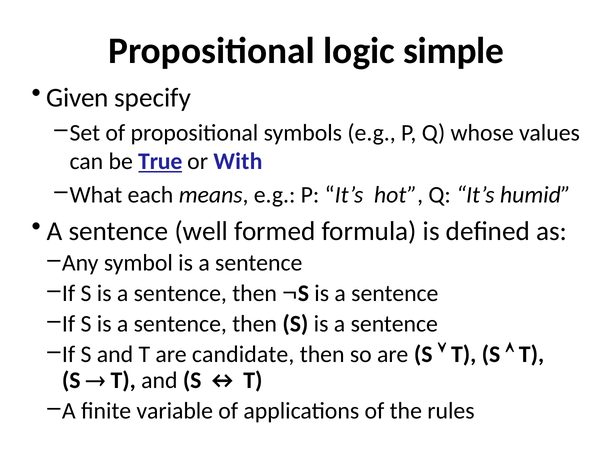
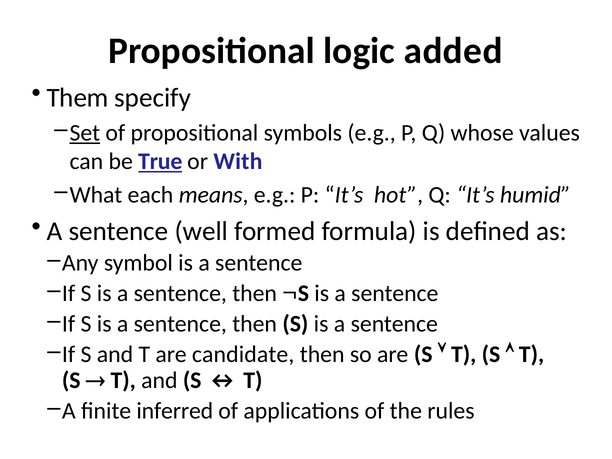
simple: simple -> added (453, 51)
Given: Given -> Them (77, 98)
Set underline: none -> present (85, 133)
variable: variable -> inferred (175, 411)
